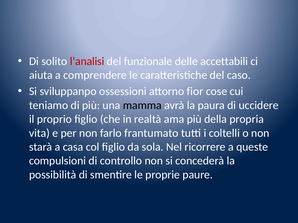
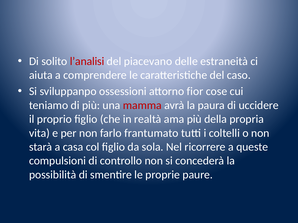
funzionale: funzionale -> piacevano (148, 61)
accettabili: accettabili -> estraneità (224, 61)
mamma colour: black -> red (142, 105)
